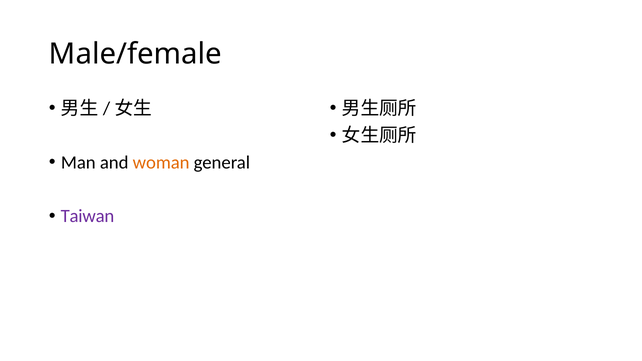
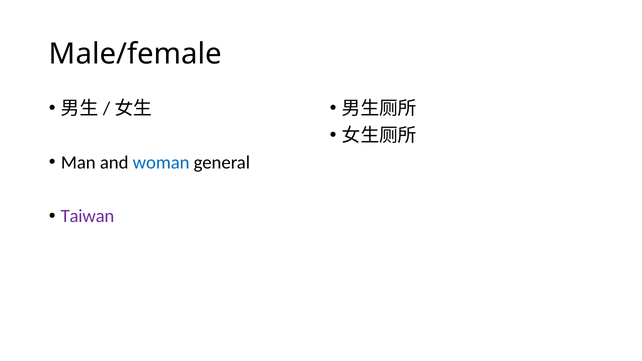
woman colour: orange -> blue (161, 162)
